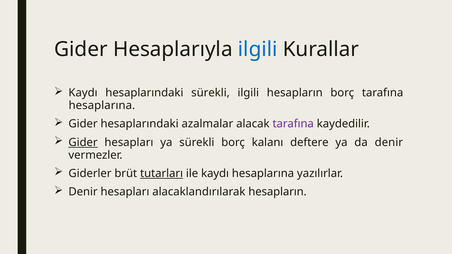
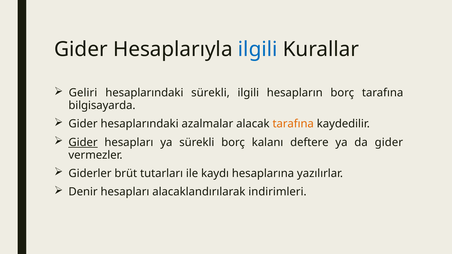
Kaydı: Kaydı -> Geliri (83, 93)
hesaplarına: hesaplarına -> bilgisayarda (102, 106)
tarafına colour: purple -> orange (293, 124)
da denir: denir -> gider (389, 142)
tutarları underline: present -> none (162, 174)
alacaklandırılarak hesapların: hesapların -> indirimleri (277, 192)
